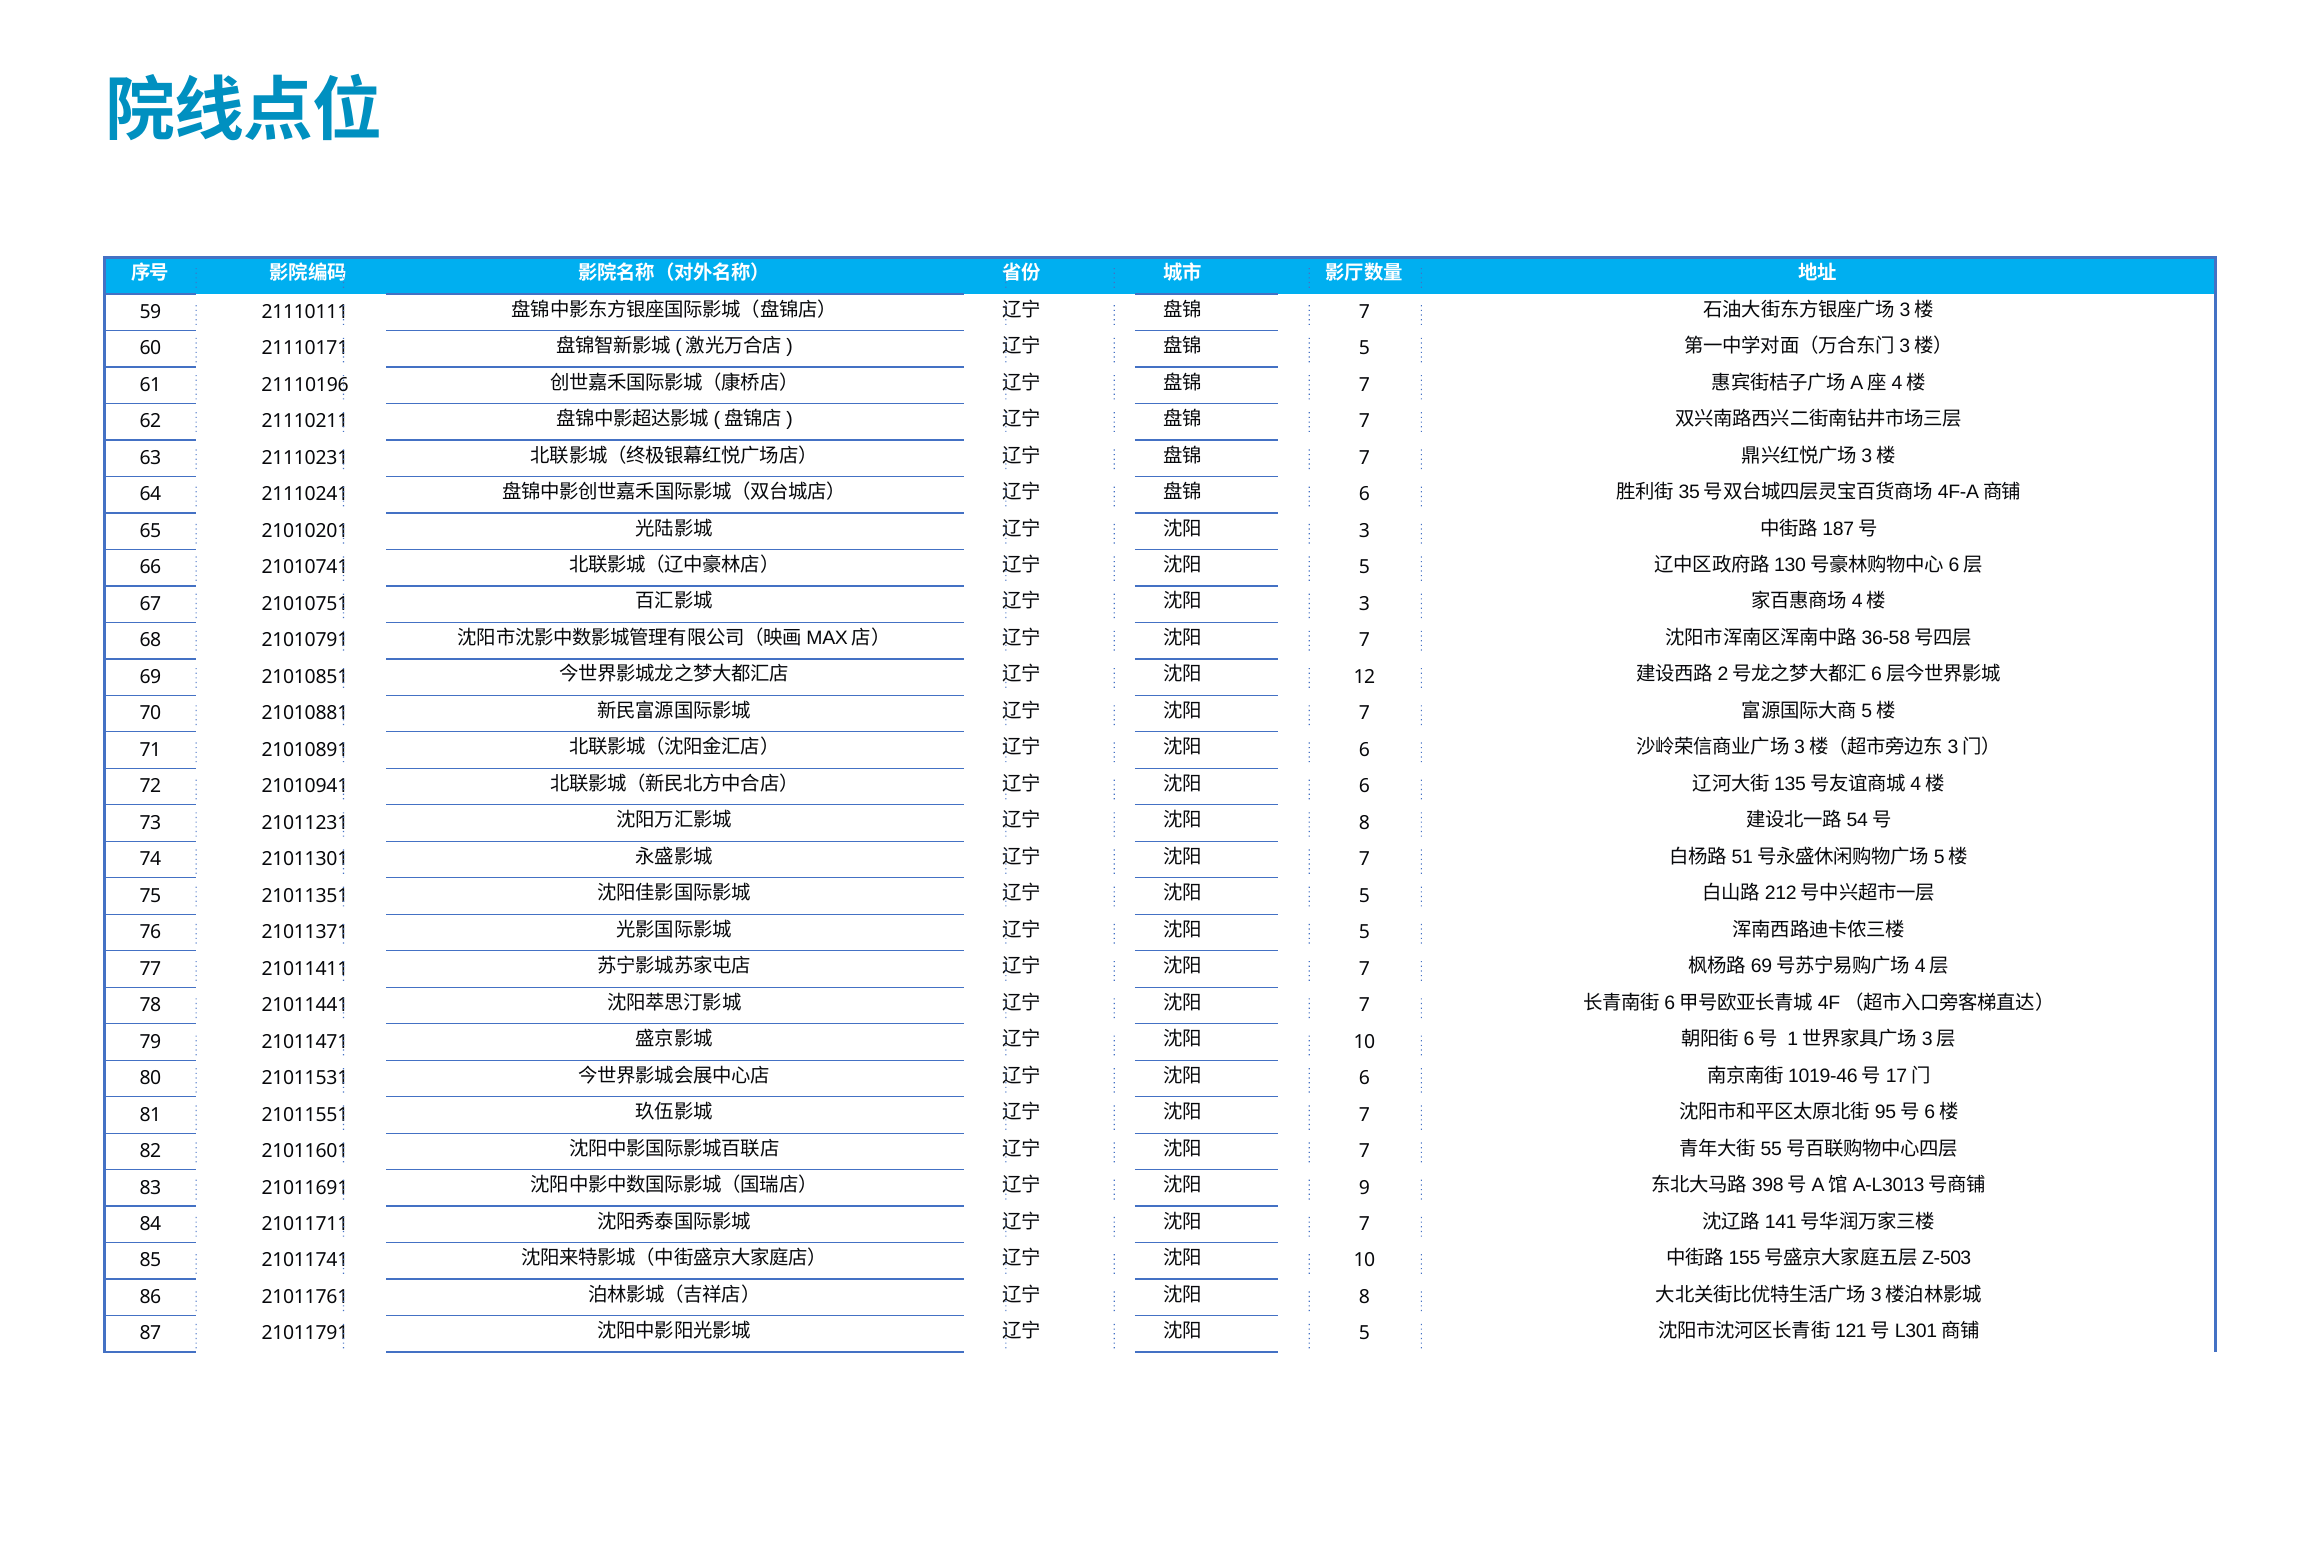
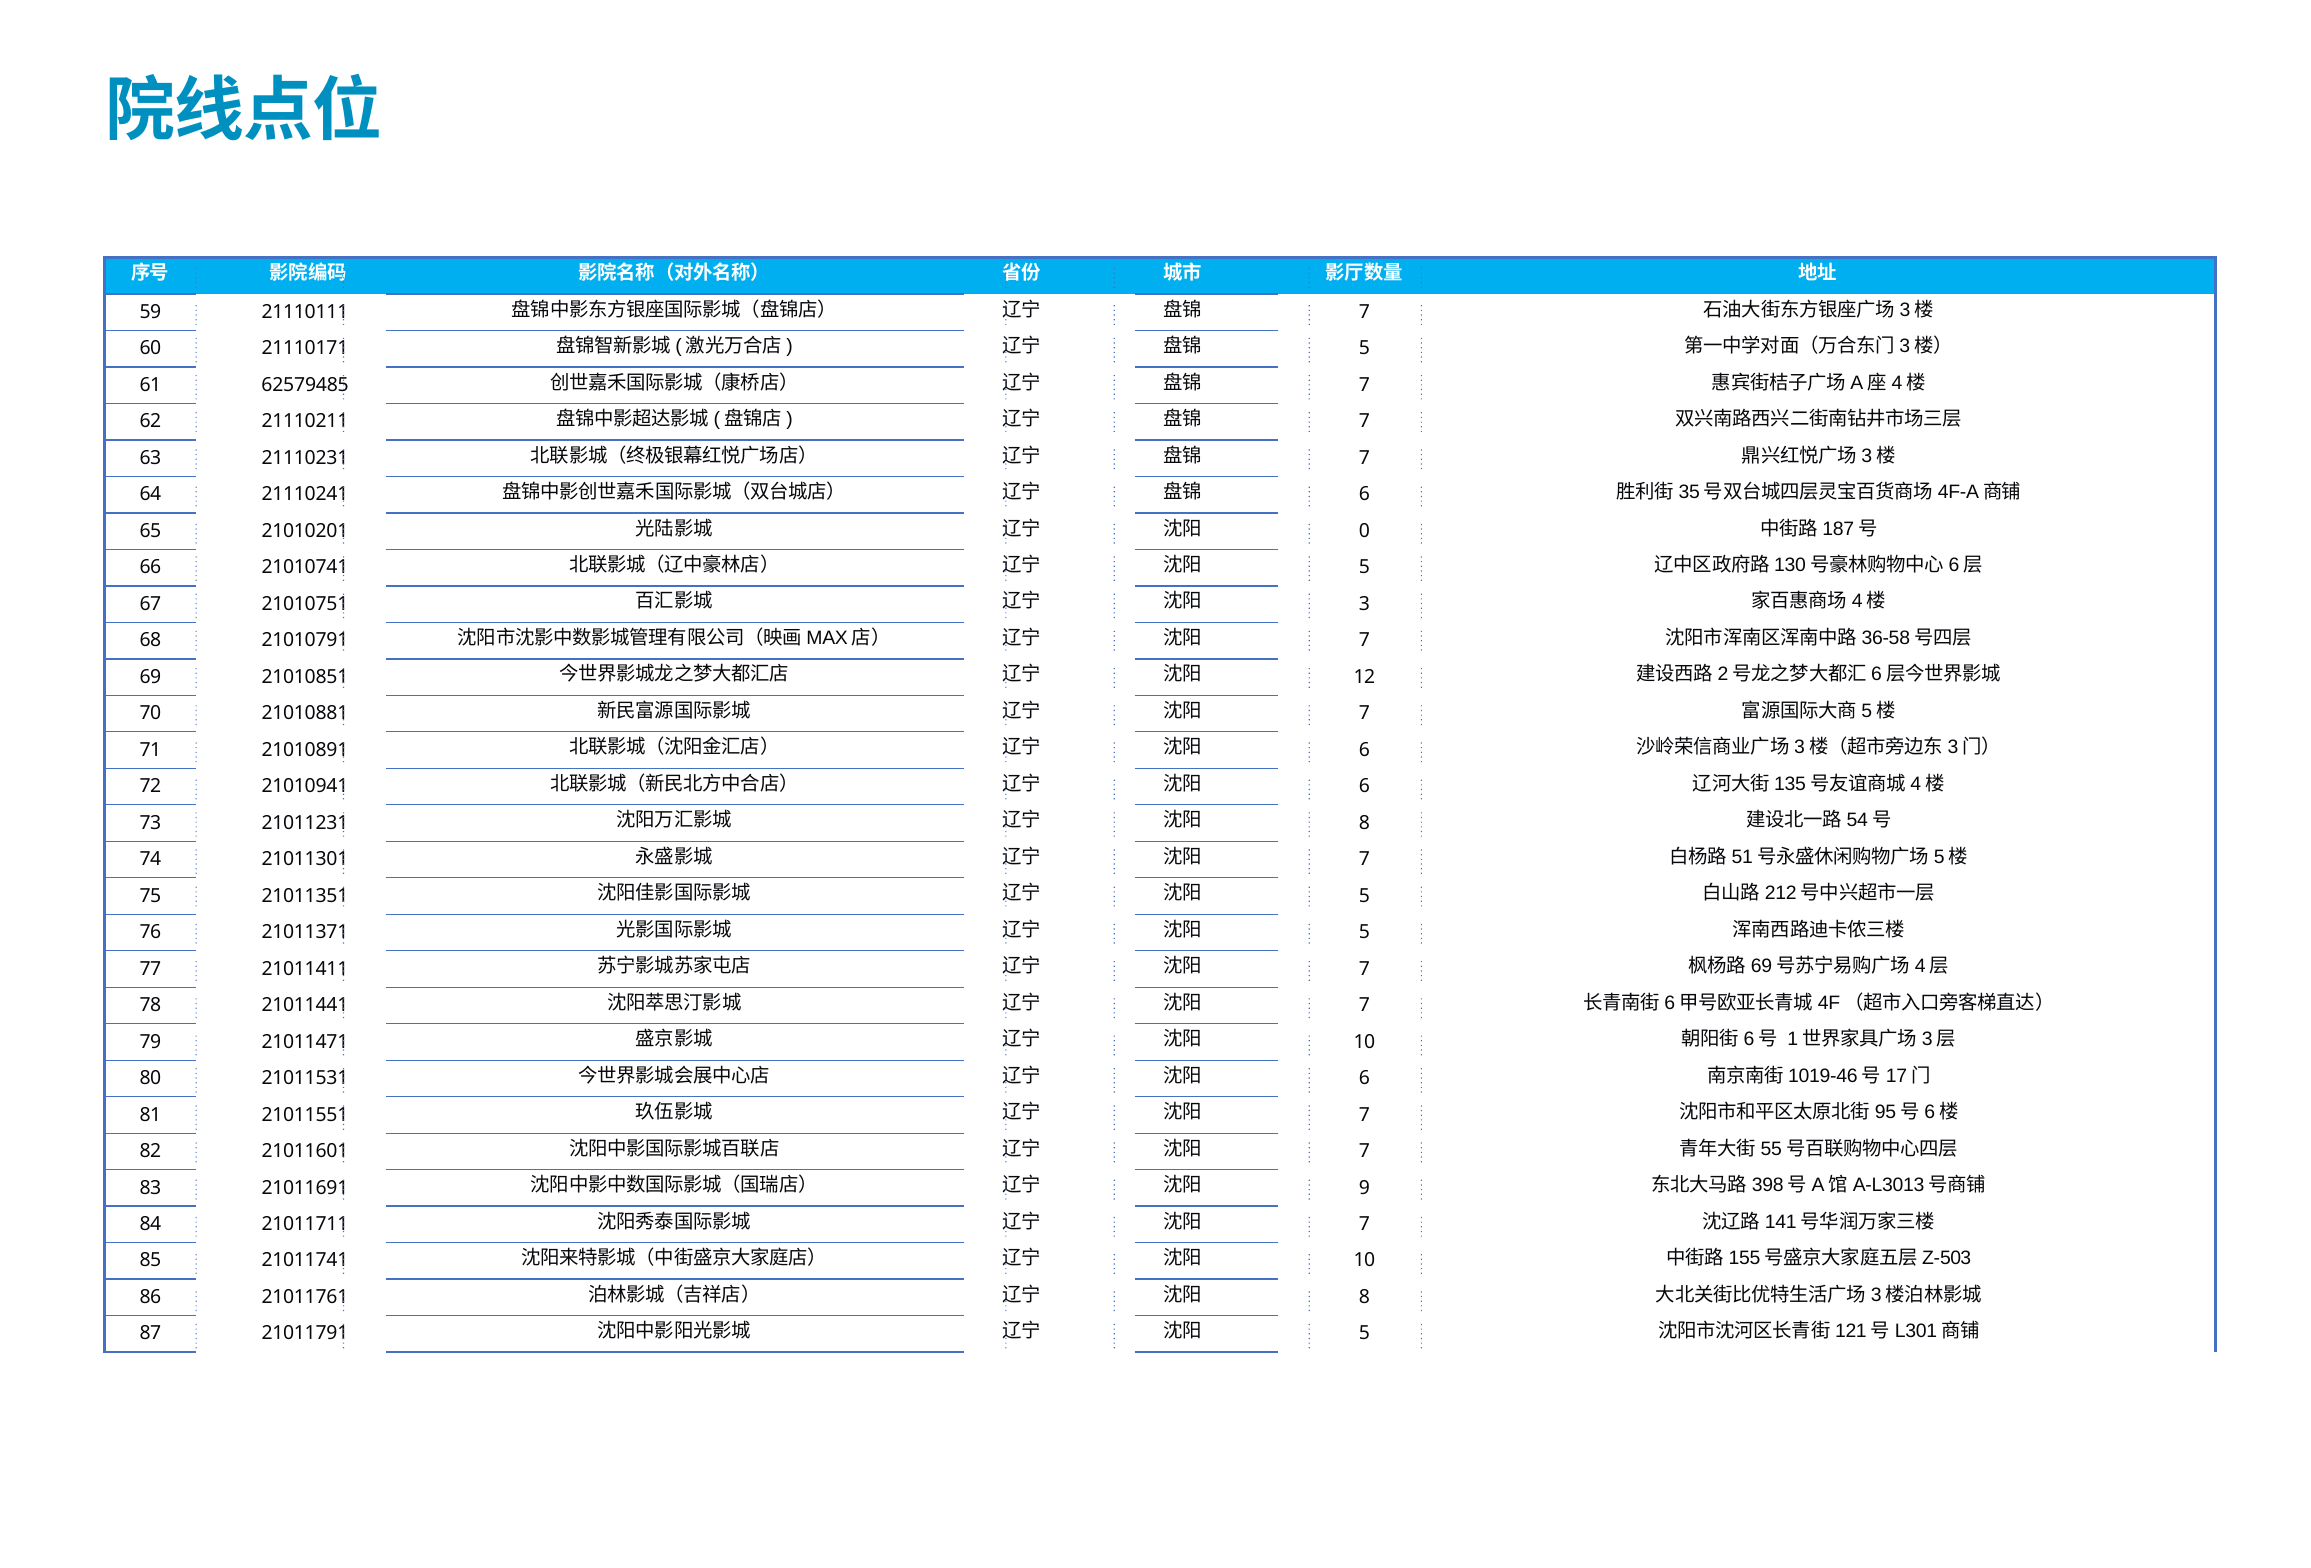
21110196: 21110196 -> 62579485 (305, 385)
3: 3 -> 0 (1364, 531)
